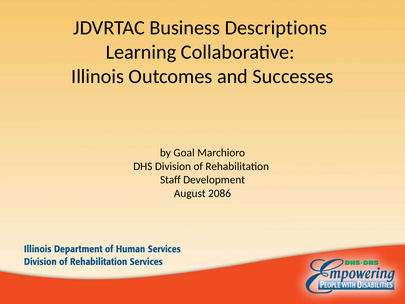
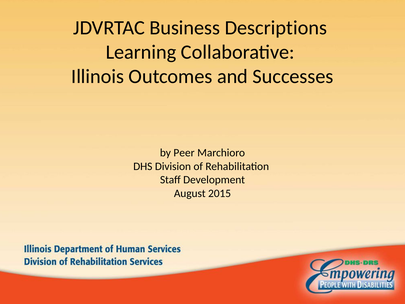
Goal: Goal -> Peer (184, 153)
2086: 2086 -> 2015 (220, 193)
